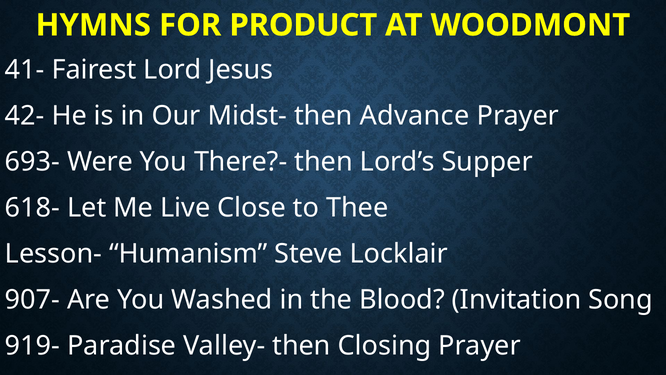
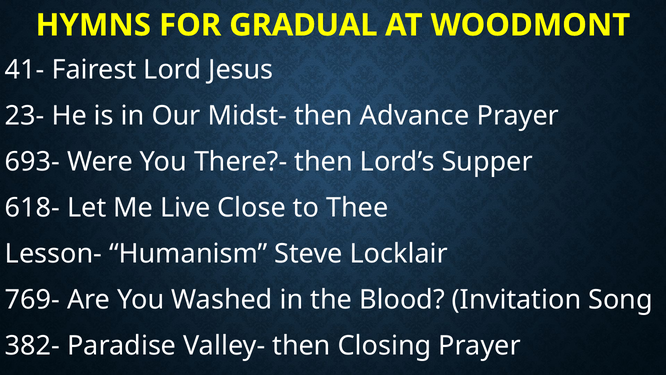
PRODUCT: PRODUCT -> GRADUAL (303, 25)
42-: 42- -> 23- (25, 116)
907-: 907- -> 769- (33, 299)
919-: 919- -> 382- (33, 345)
